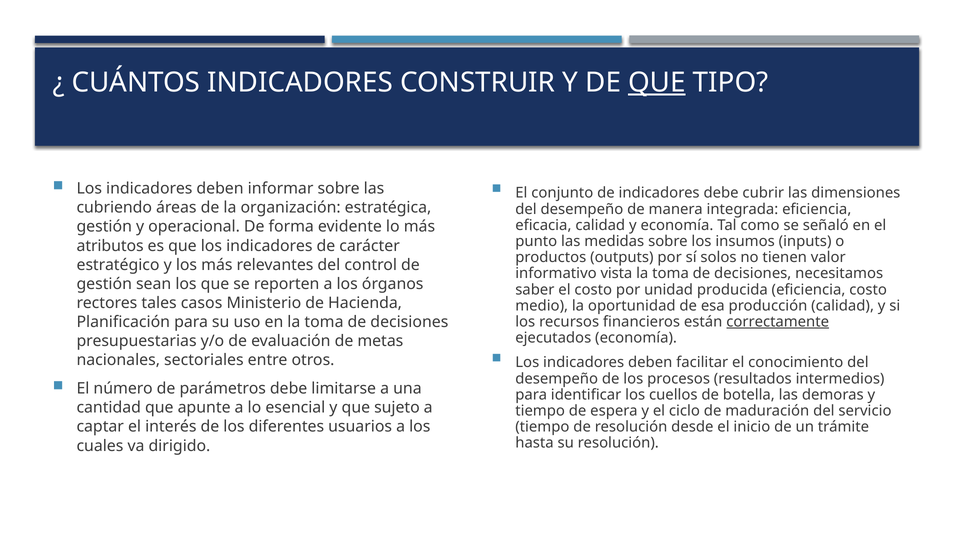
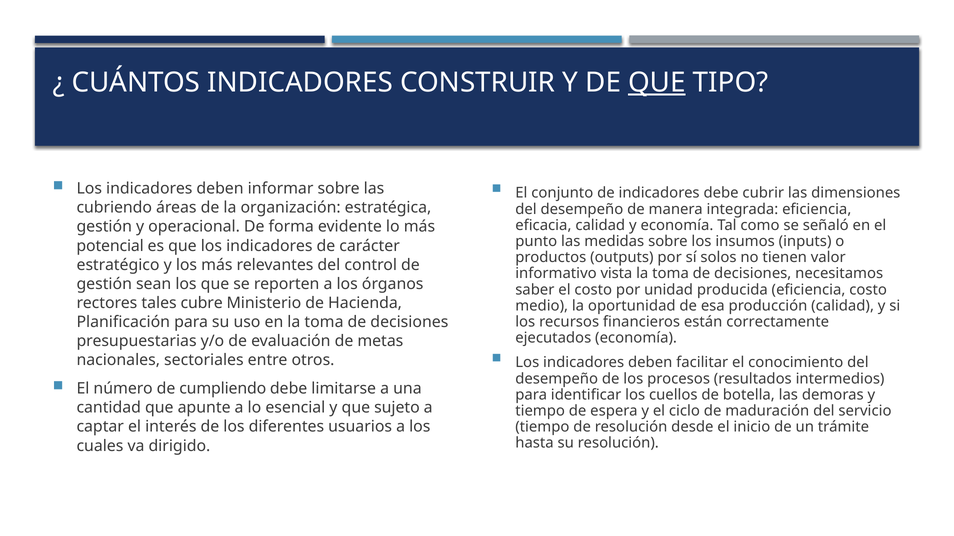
atributos: atributos -> potencial (110, 246)
casos: casos -> cubre (202, 303)
correctamente underline: present -> none (778, 322)
parámetros: parámetros -> cumpliendo (223, 389)
